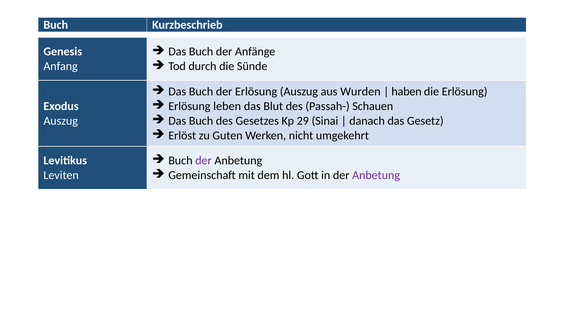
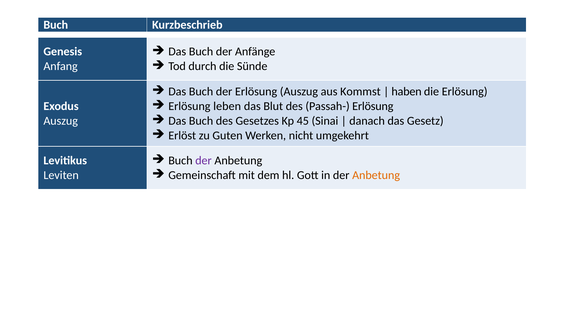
Wurden: Wurden -> Kommst (360, 91)
Passah- Schauen: Schauen -> Erlösung (373, 106)
29: 29 -> 45 (303, 121)
Anbetung colour: purple -> orange (376, 175)
